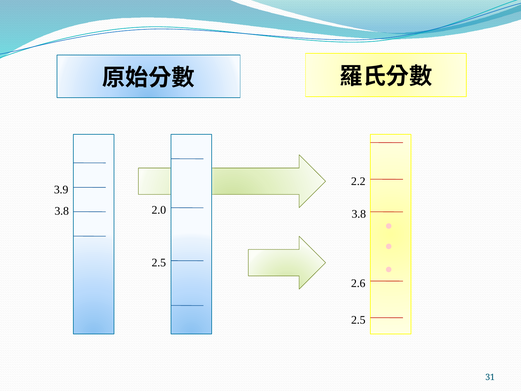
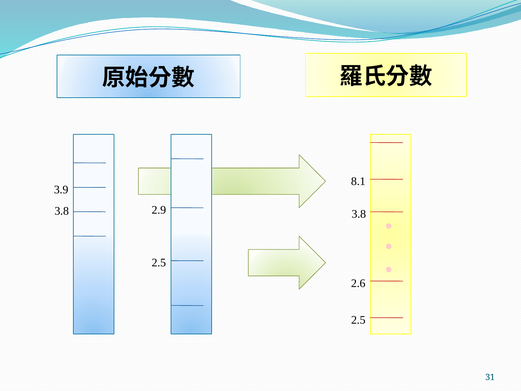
2.2: 2.2 -> 8.1 (358, 181)
2.0: 2.0 -> 2.9 (159, 210)
